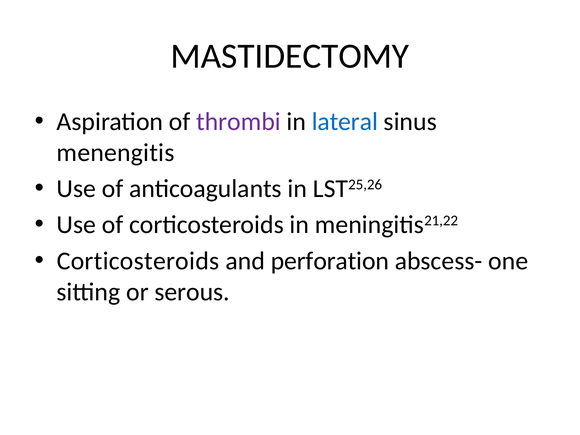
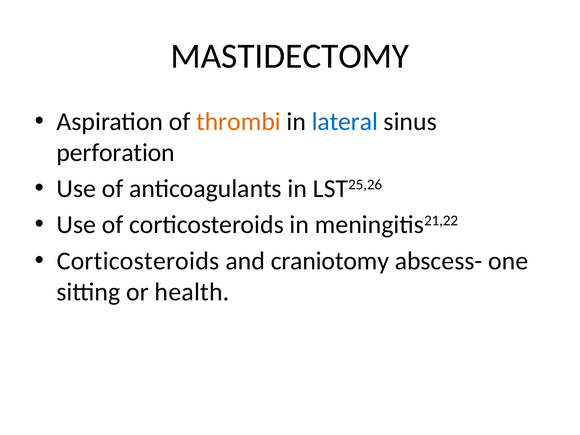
thrombi colour: purple -> orange (238, 122)
menengitis: menengitis -> perforation (116, 153)
perforation: perforation -> craniotomy (330, 261)
serous: serous -> health (192, 292)
